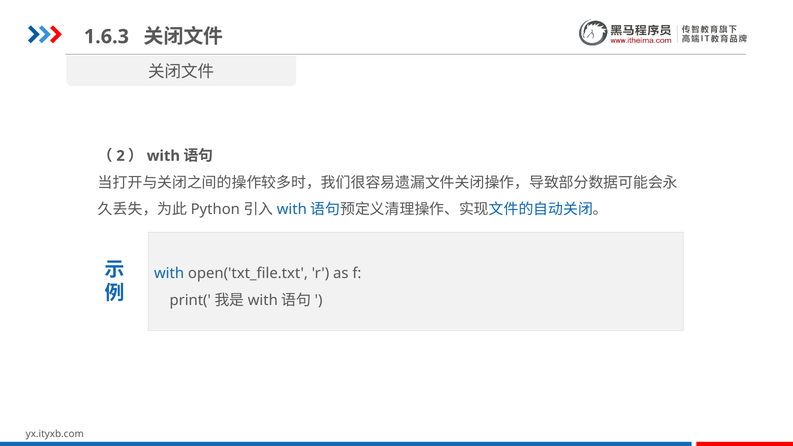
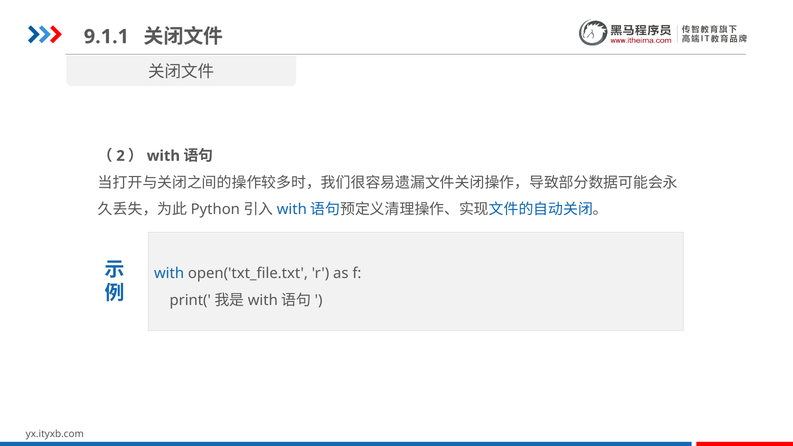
1.6.3: 1.6.3 -> 9.1.1 (106, 37)
